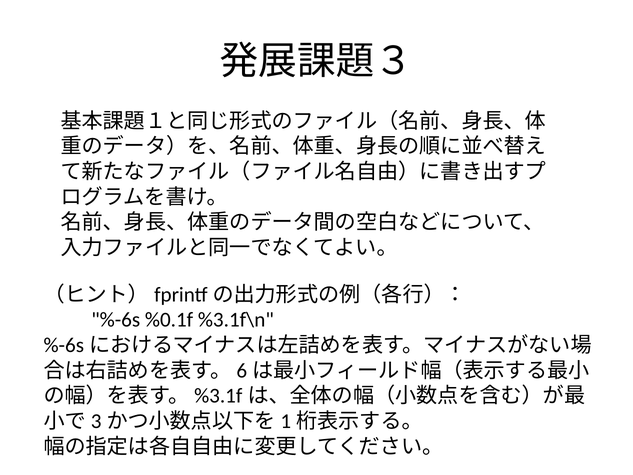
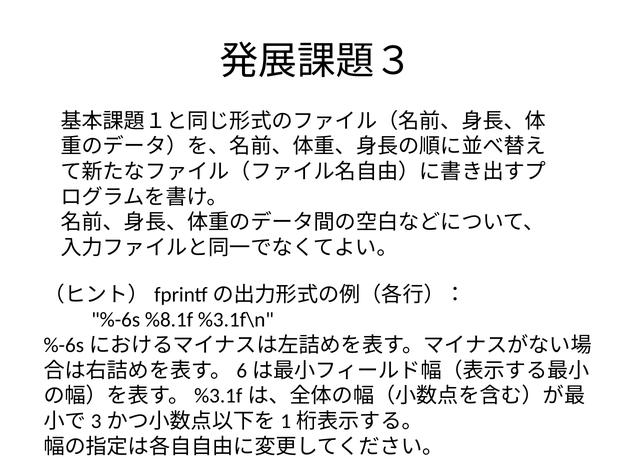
%0.1f: %0.1f -> %8.1f (169, 320)
